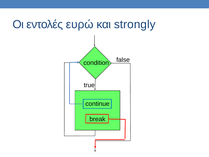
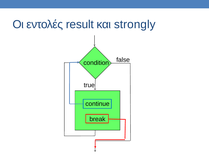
ευρώ: ευρώ -> result (80, 24)
